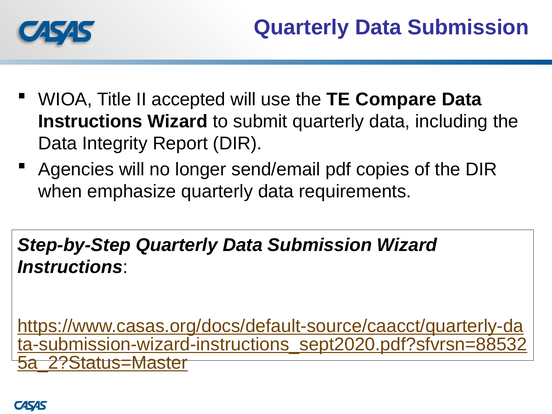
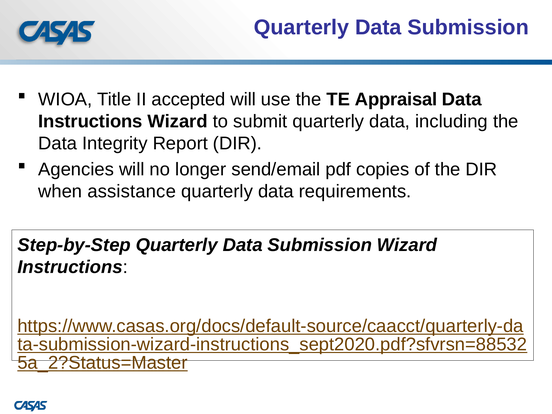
Compare: Compare -> Appraisal (396, 99)
emphasize: emphasize -> assistance (132, 191)
